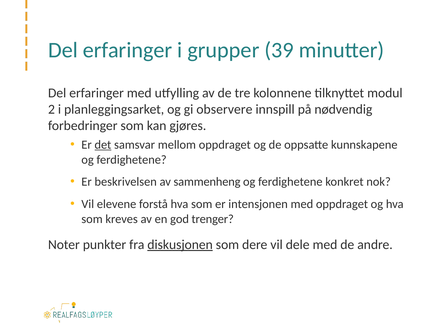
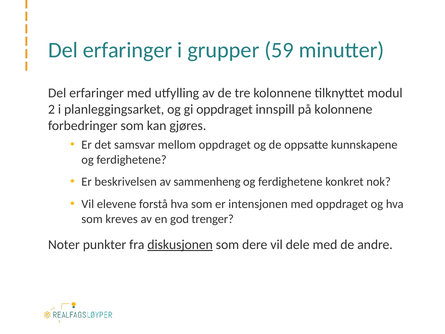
39: 39 -> 59 (279, 50)
gi observere: observere -> oppdraget (225, 109)
på nødvendig: nødvendig -> kolonnene (343, 109)
det underline: present -> none (103, 145)
